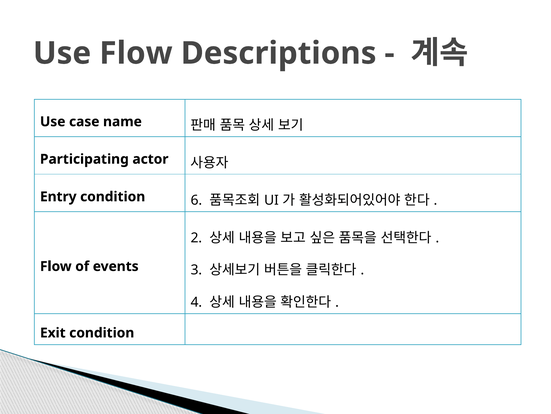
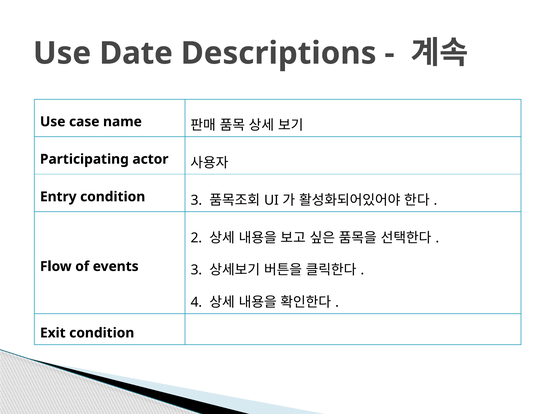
Use Flow: Flow -> Date (136, 53)
condition 6: 6 -> 3 (196, 200)
